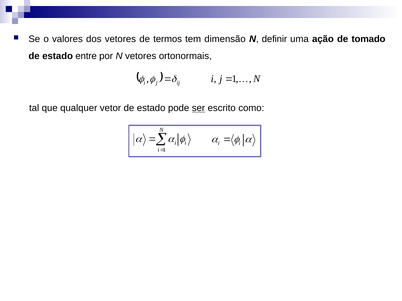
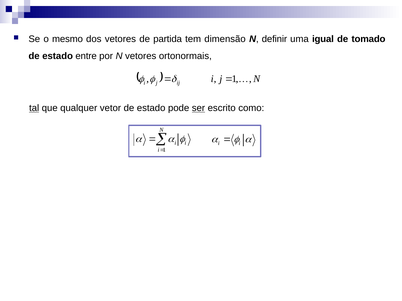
valores: valores -> mesmo (68, 39)
termos: termos -> partida (168, 39)
ação: ação -> igual (323, 39)
tal underline: none -> present (34, 108)
